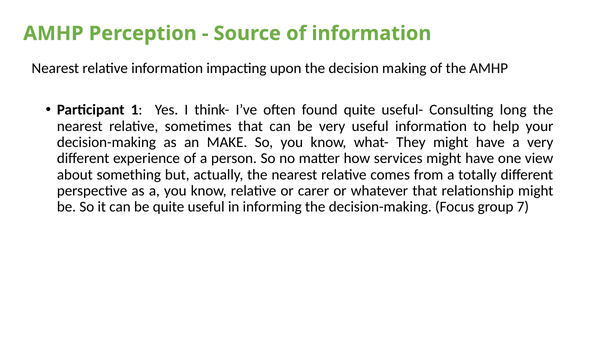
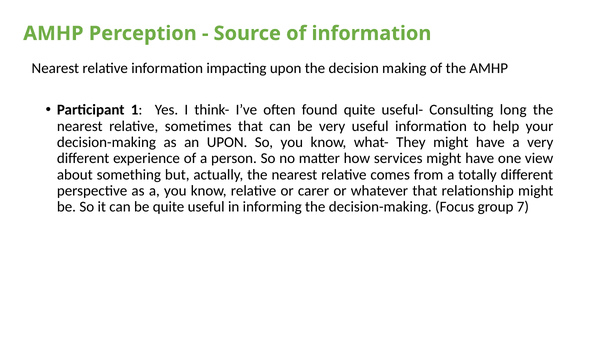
an MAKE: MAKE -> UPON (227, 143)
